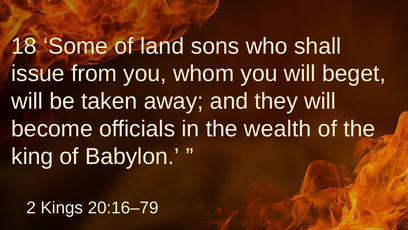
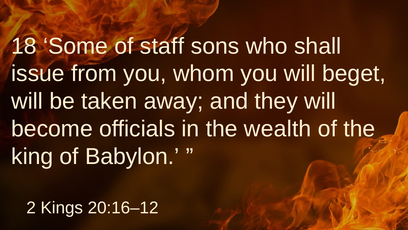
land: land -> staff (162, 46)
20:16–79: 20:16–79 -> 20:16–12 (123, 207)
